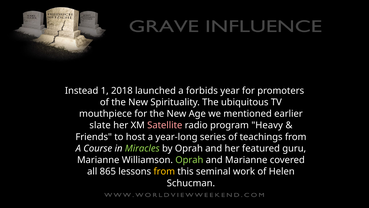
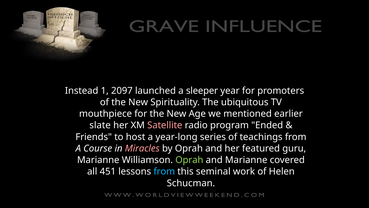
2018: 2018 -> 2097 (122, 90)
forbids: forbids -> sleeper (202, 90)
Heavy: Heavy -> Ended (267, 125)
Miracles colour: light green -> pink (142, 148)
865: 865 -> 451 (108, 171)
from colour: yellow -> light blue (164, 171)
